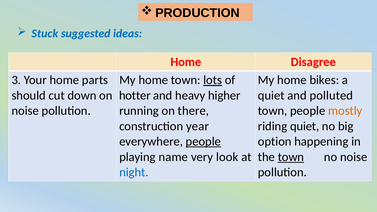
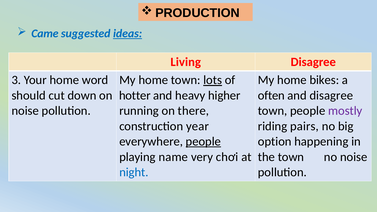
Stuck: Stuck -> Came (45, 34)
ideas underline: none -> present (128, 34)
Home: Home -> Living (186, 62)
parts: parts -> word (95, 80)
quiet: quiet -> often (271, 95)
and polluted: polluted -> disagree (331, 95)
mostly colour: orange -> purple (345, 111)
riding quiet: quiet -> pairs (305, 126)
look: look -> chơi (227, 157)
town underline: present -> none (291, 157)
